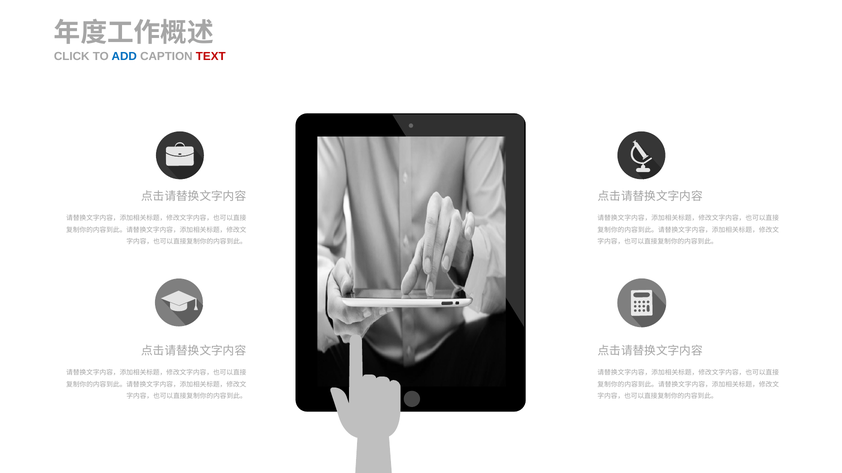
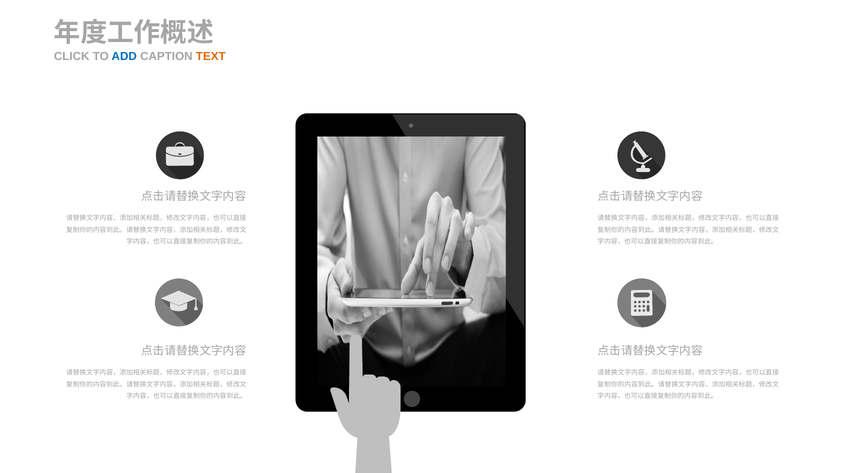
TEXT colour: red -> orange (211, 57)
